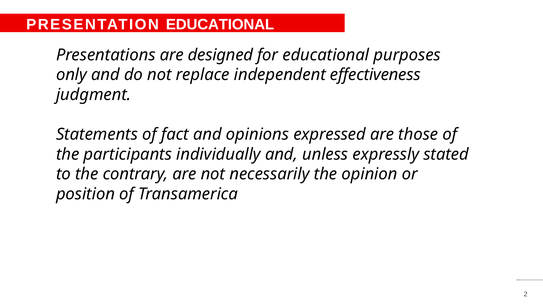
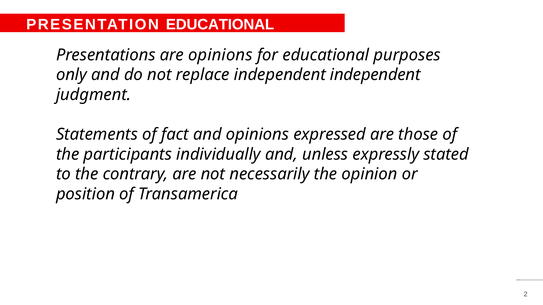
are designed: designed -> opinions (220, 55)
independent effectiveness: effectiveness -> independent (375, 75)
